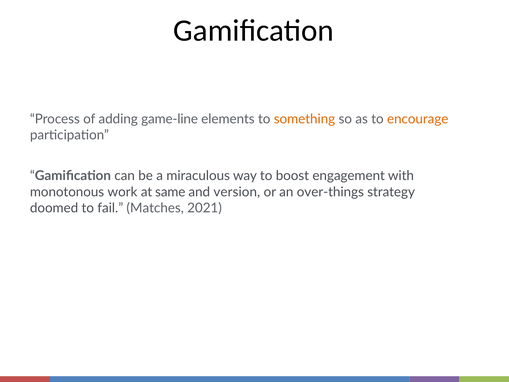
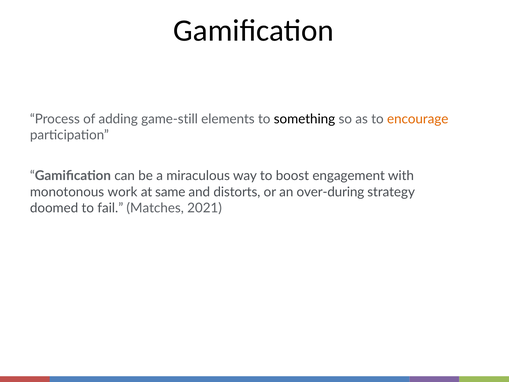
game-line: game-line -> game-still (170, 119)
something colour: orange -> black (304, 119)
version: version -> distorts (237, 192)
over-things: over-things -> over-during (330, 192)
